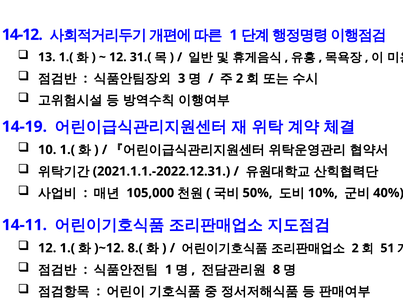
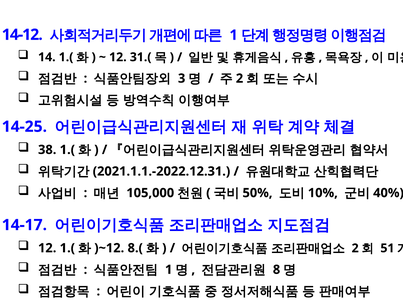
13: 13 -> 14 (47, 57)
14-19: 14-19 -> 14-25 (24, 127)
10: 10 -> 38 (47, 150)
14-11: 14-11 -> 14-17 (24, 225)
